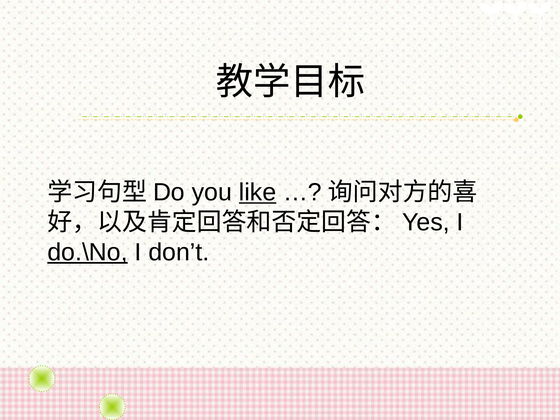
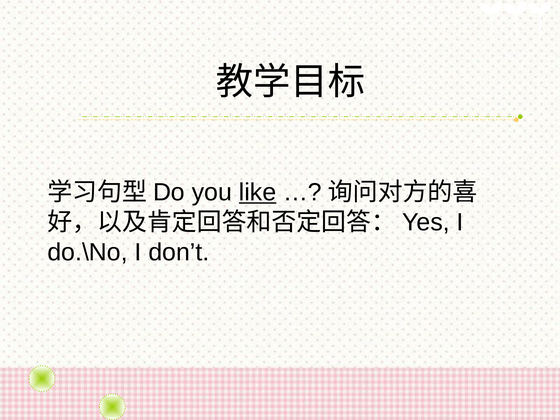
do.\No underline: present -> none (88, 252)
